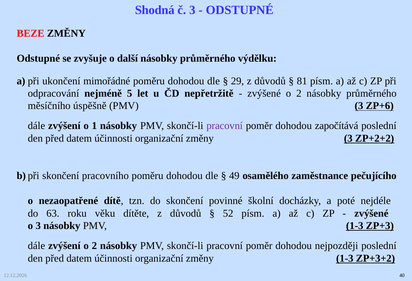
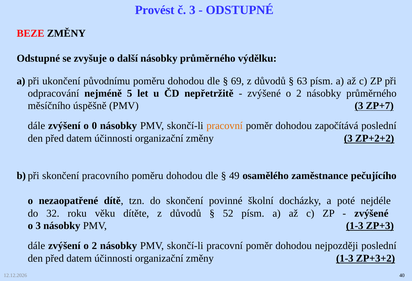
Shodná: Shodná -> Provést (155, 10)
mimořádné: mimořádné -> původnímu (107, 81)
29: 29 -> 69 (237, 81)
81: 81 -> 63 (302, 81)
ZP+6: ZP+6 -> ZP+7 (380, 106)
1: 1 -> 0 (94, 126)
pracovní colour: purple -> orange (225, 126)
63: 63 -> 32 (53, 213)
